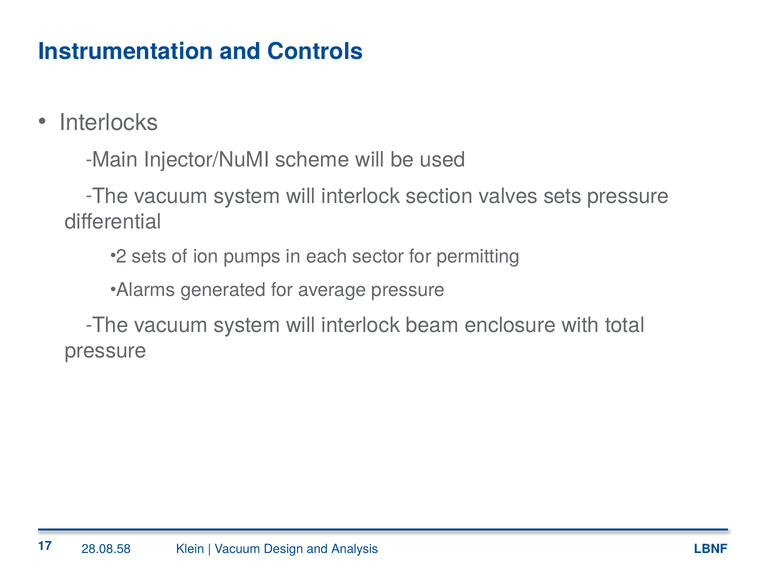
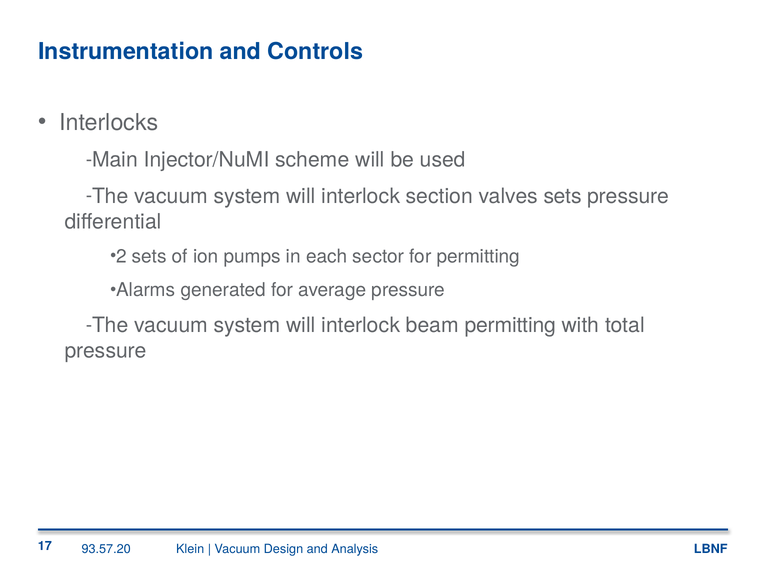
beam enclosure: enclosure -> permitting (510, 325)
28.08.58: 28.08.58 -> 93.57.20 (106, 549)
